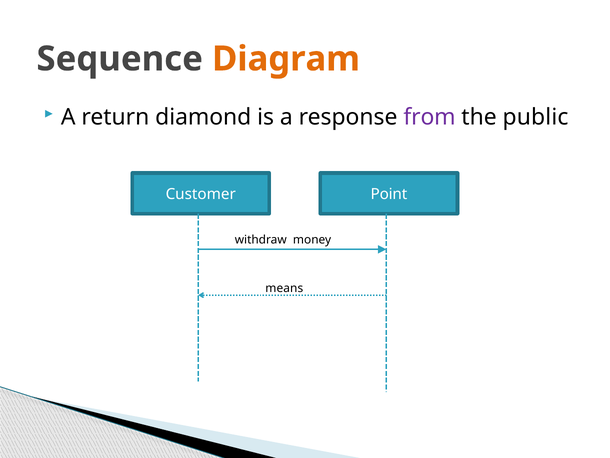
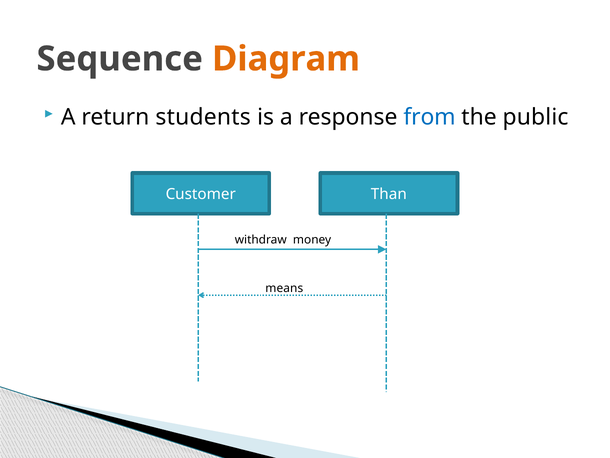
diamond: diamond -> students (203, 117)
from colour: purple -> blue (430, 117)
Point: Point -> Than (389, 194)
